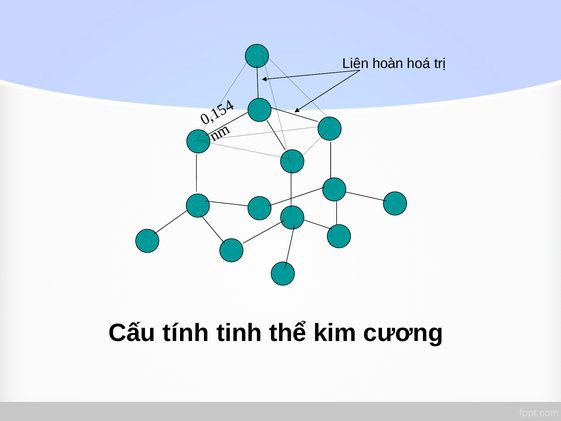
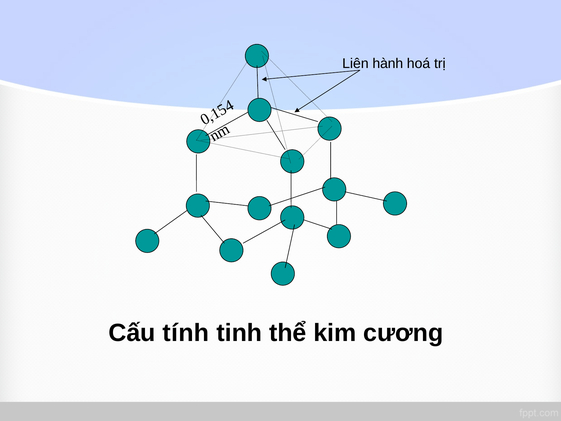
hoàn: hoàn -> hành (388, 64)
